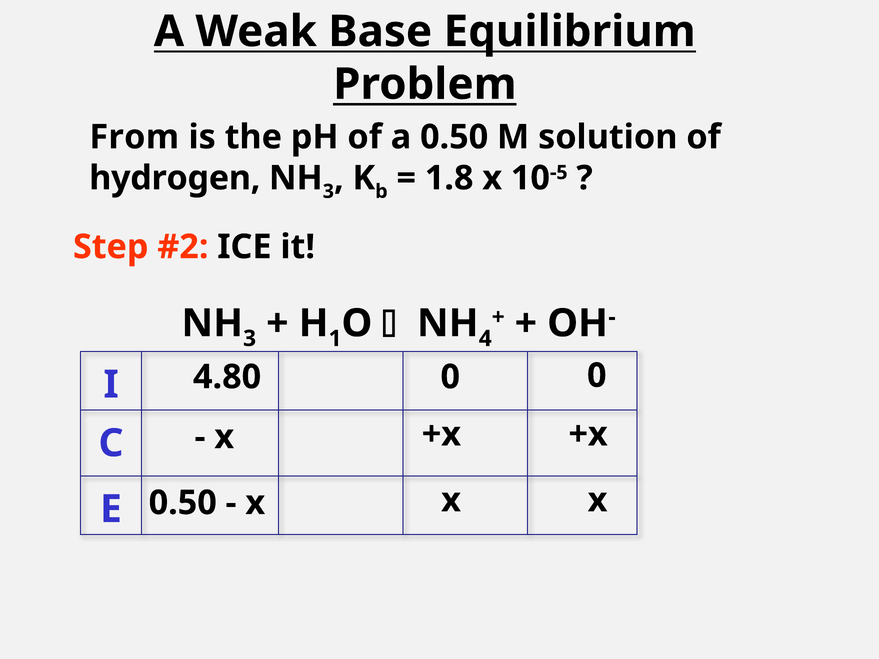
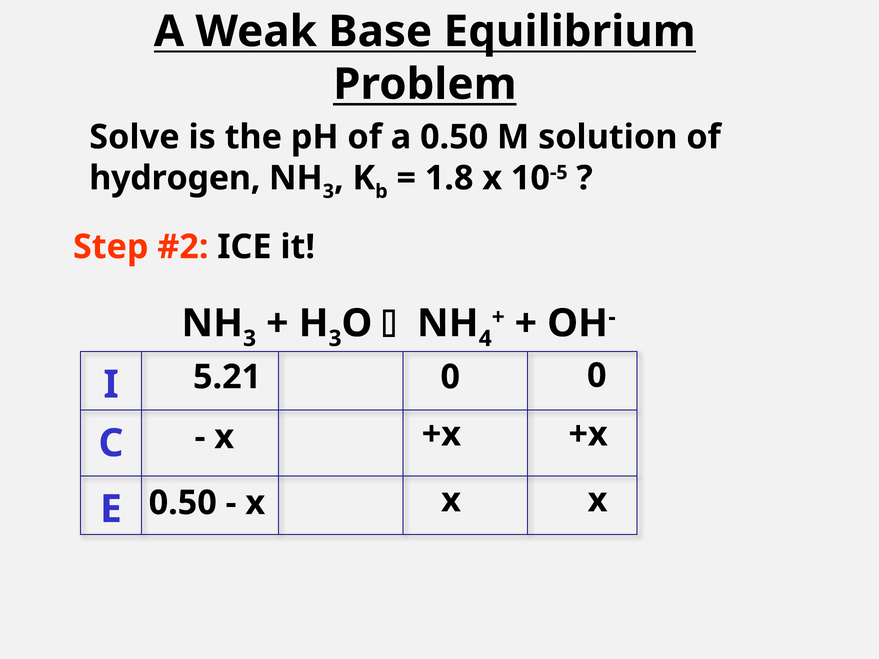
From: From -> Solve (134, 137)
1: 1 -> 3 (335, 339)
4.80: 4.80 -> 5.21 (227, 377)
